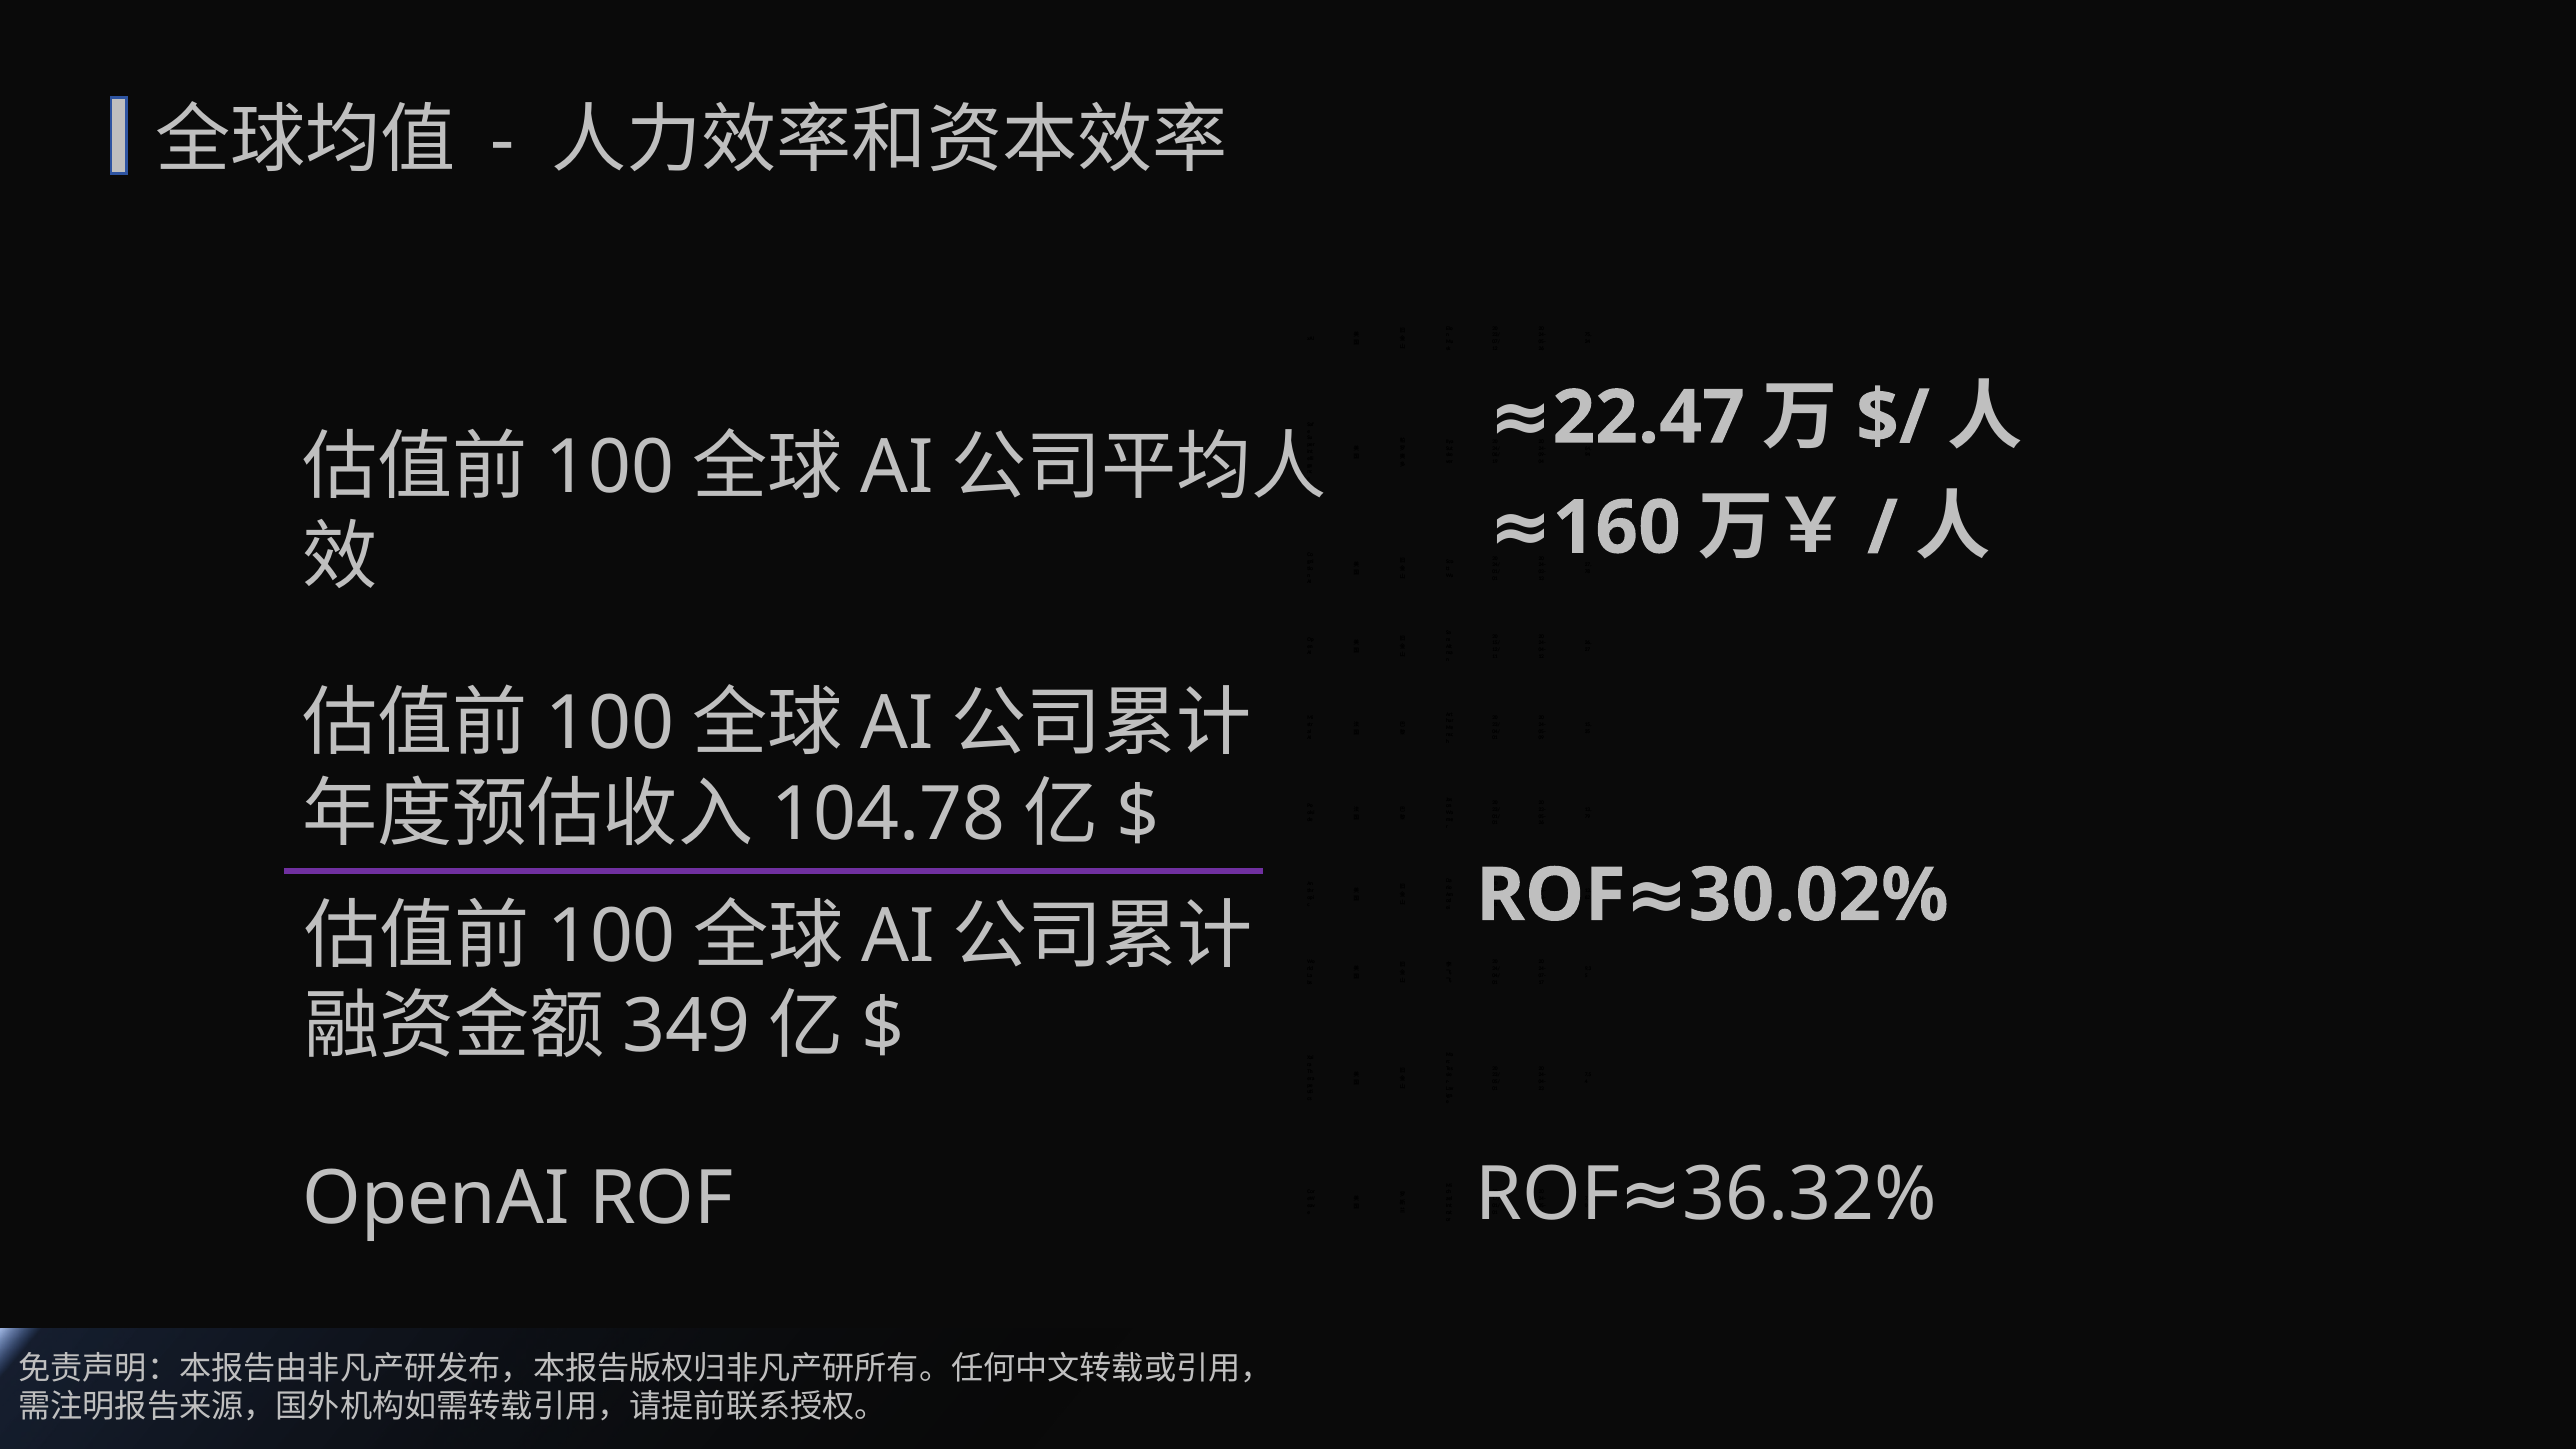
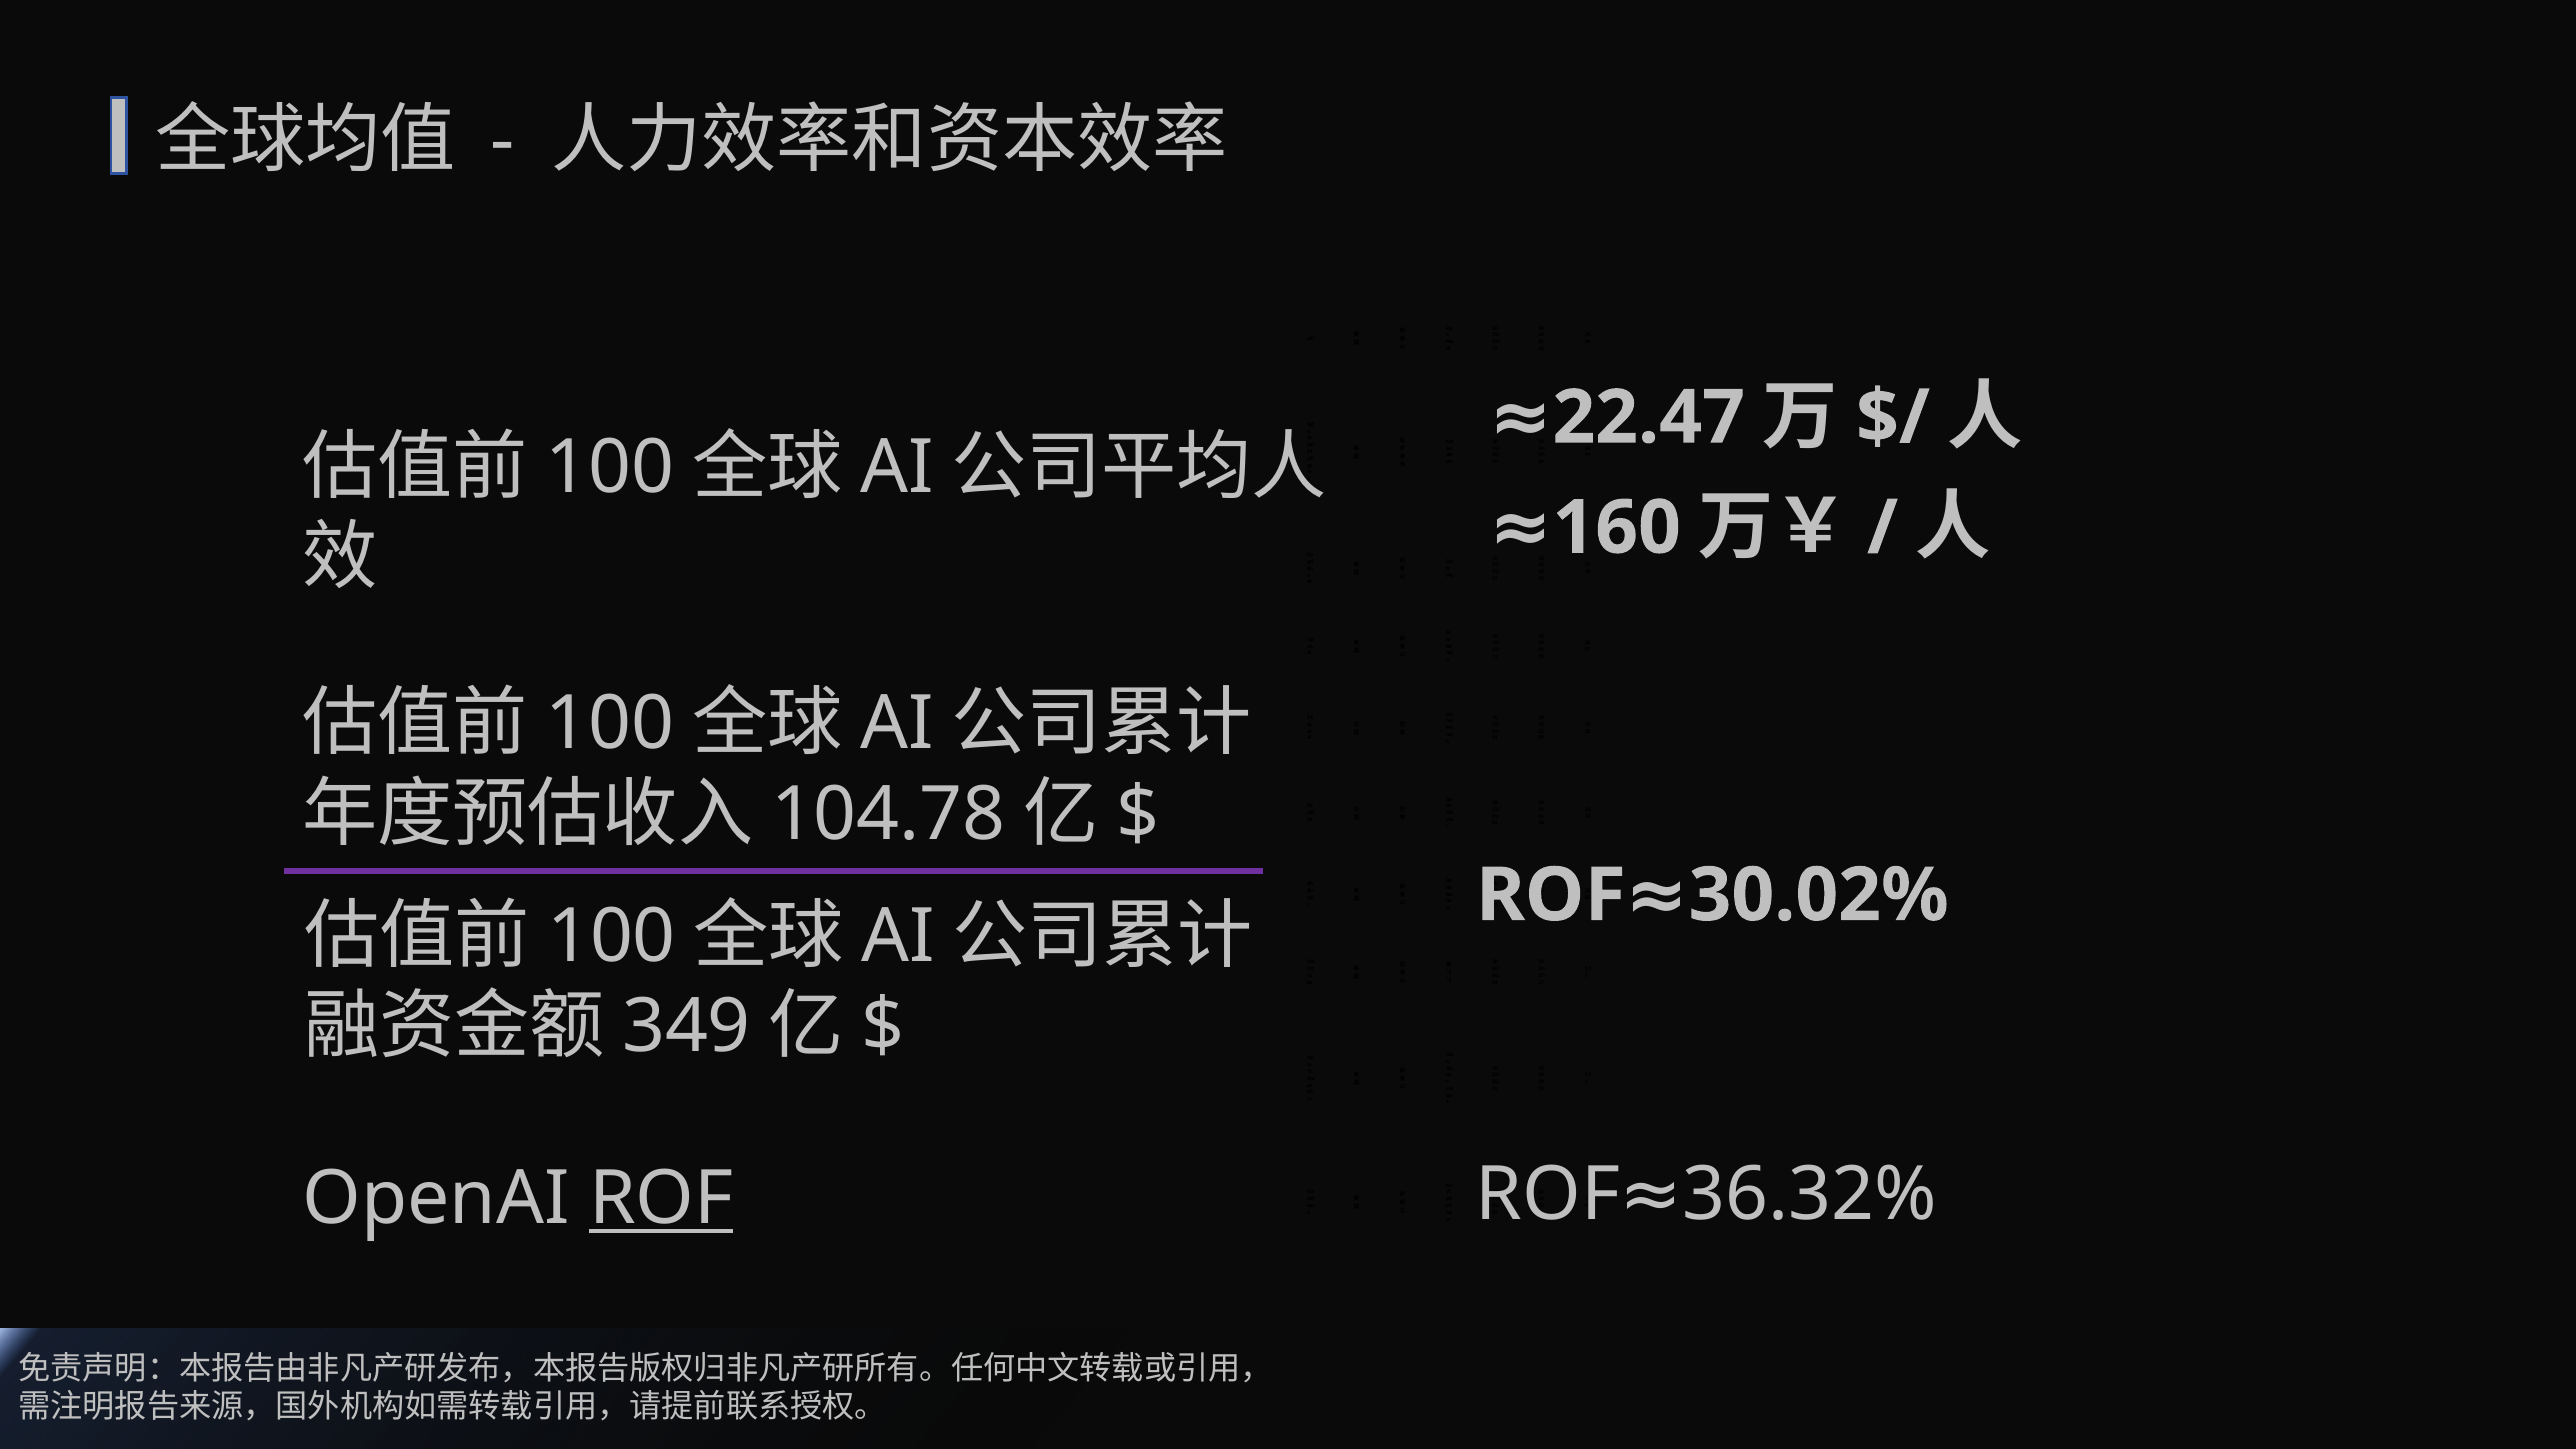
ROF underline: none -> present (661, 1198)
